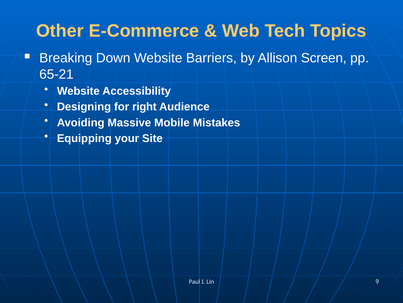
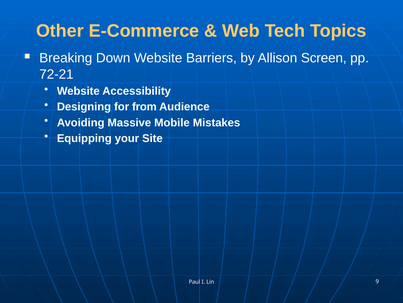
65-21: 65-21 -> 72-21 (56, 74)
right: right -> from (144, 107)
